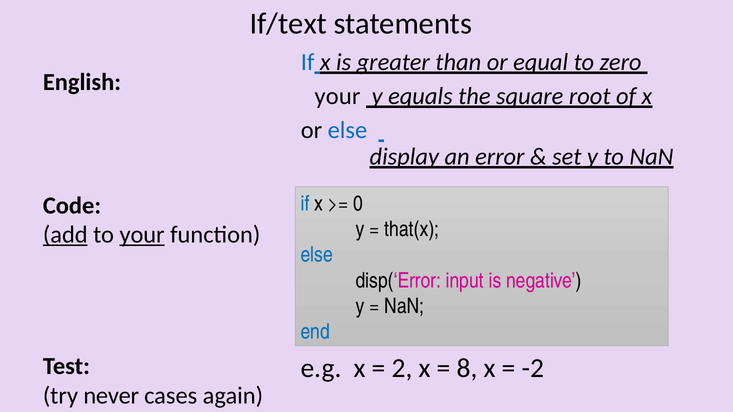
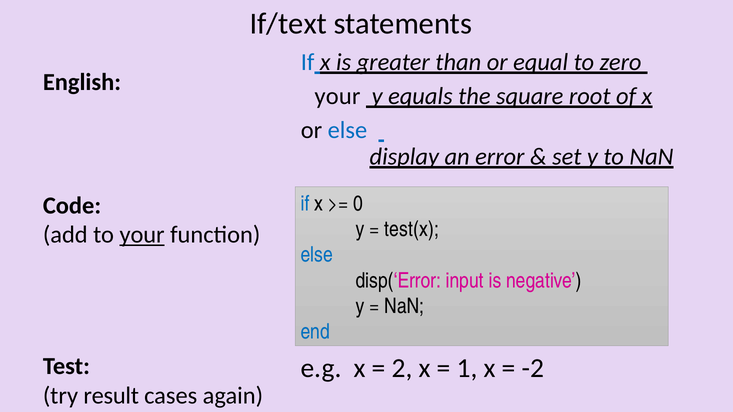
that(x: that(x -> test(x (412, 229)
add underline: present -> none (65, 235)
8: 8 -> 1 (467, 369)
never: never -> result (111, 396)
